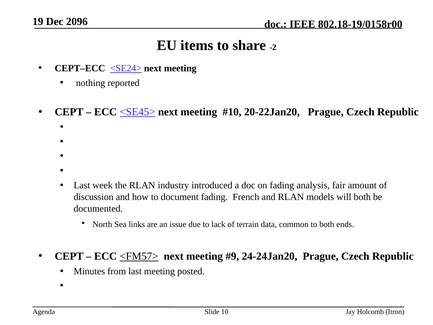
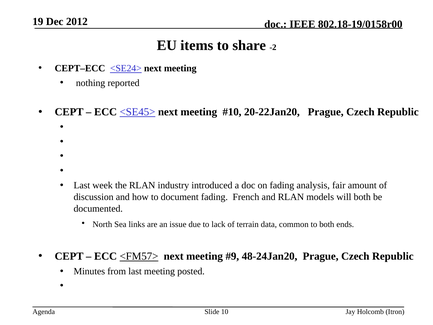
2096: 2096 -> 2012 (77, 22)
24-24Jan20: 24-24Jan20 -> 48-24Jan20 (270, 256)
